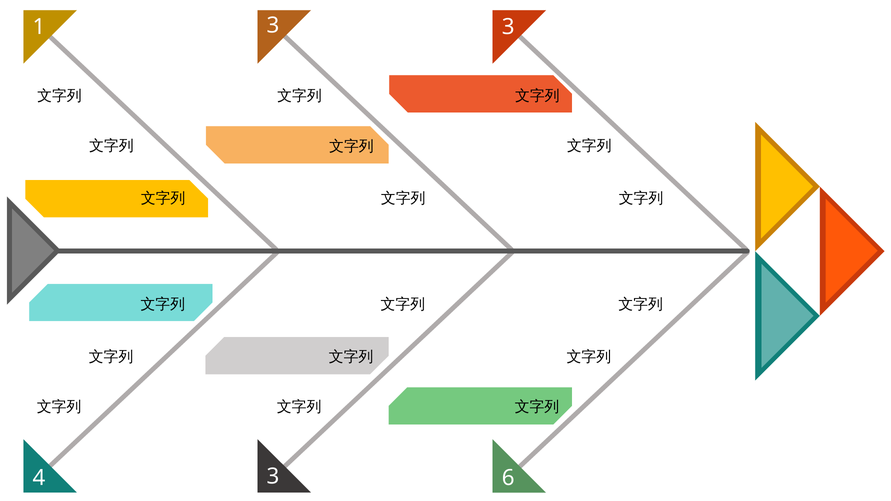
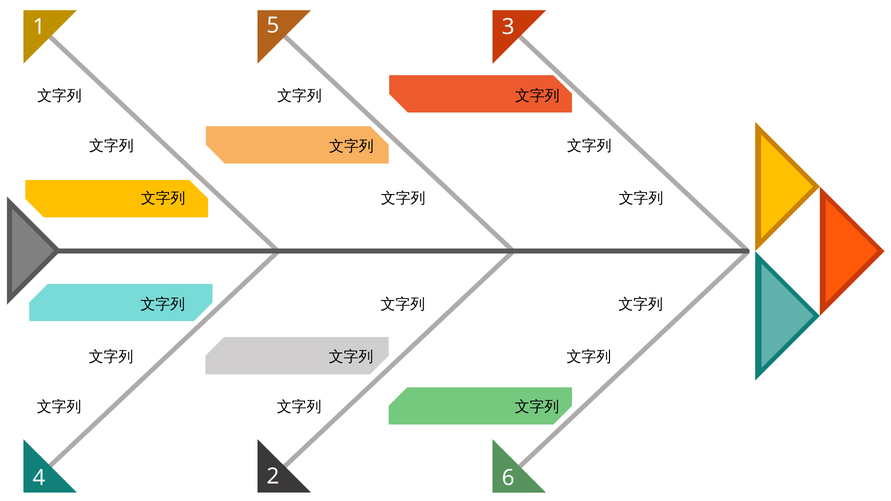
1 3: 3 -> 5 (273, 25)
4 3: 3 -> 2 (273, 477)
